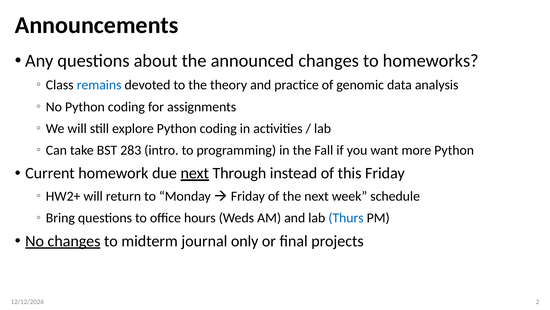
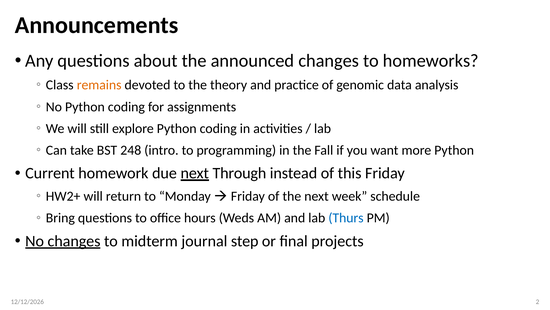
remains colour: blue -> orange (99, 85)
283: 283 -> 248 (131, 150)
only: only -> step (245, 241)
